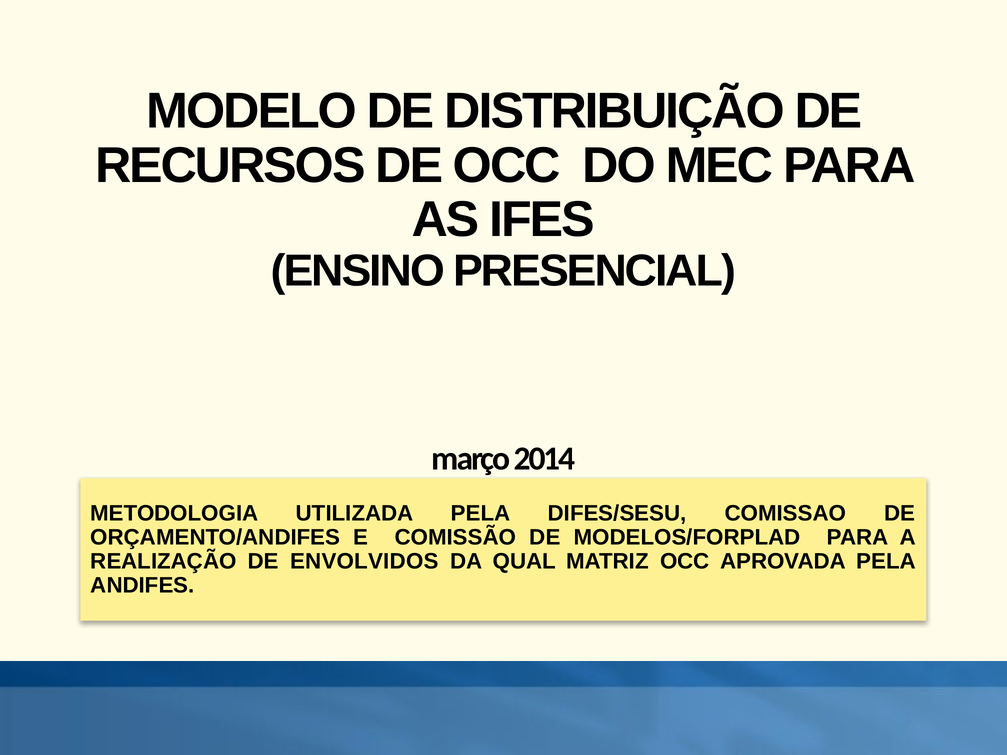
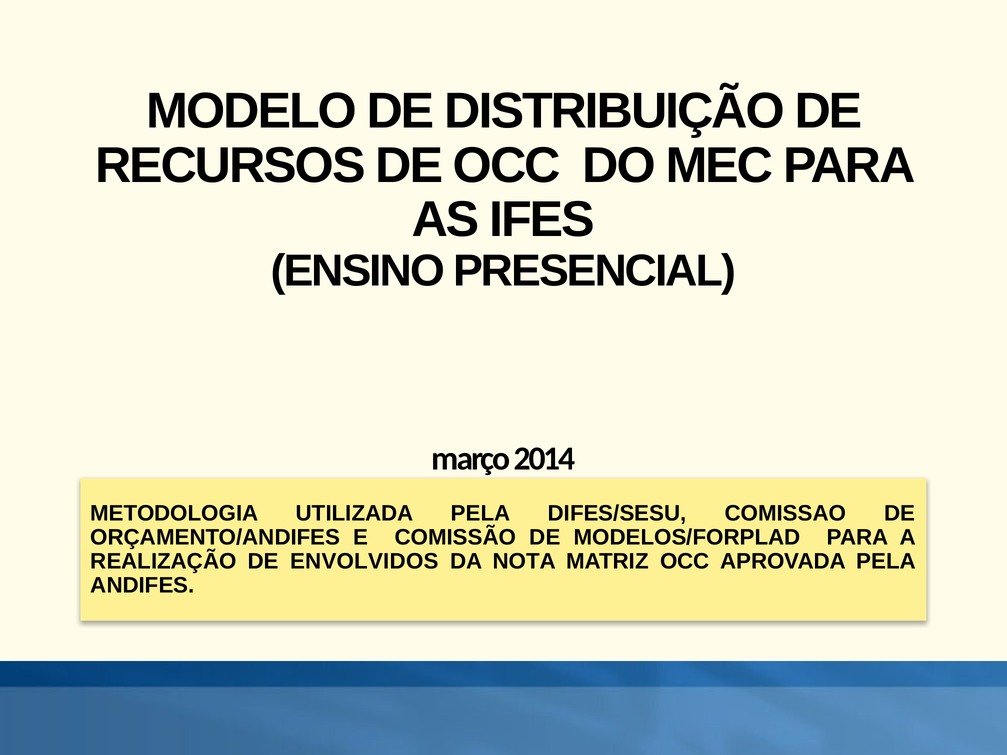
QUAL: QUAL -> NOTA (524, 562)
